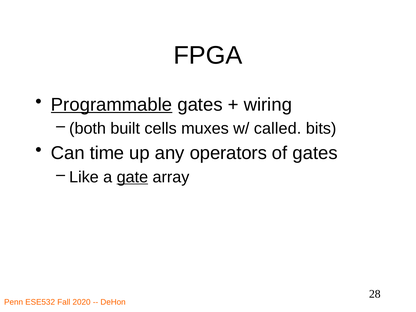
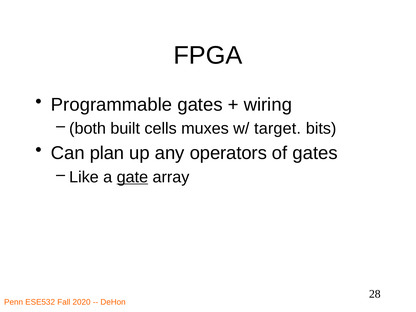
Programmable underline: present -> none (112, 105)
called: called -> target (278, 128)
time: time -> plan (107, 153)
